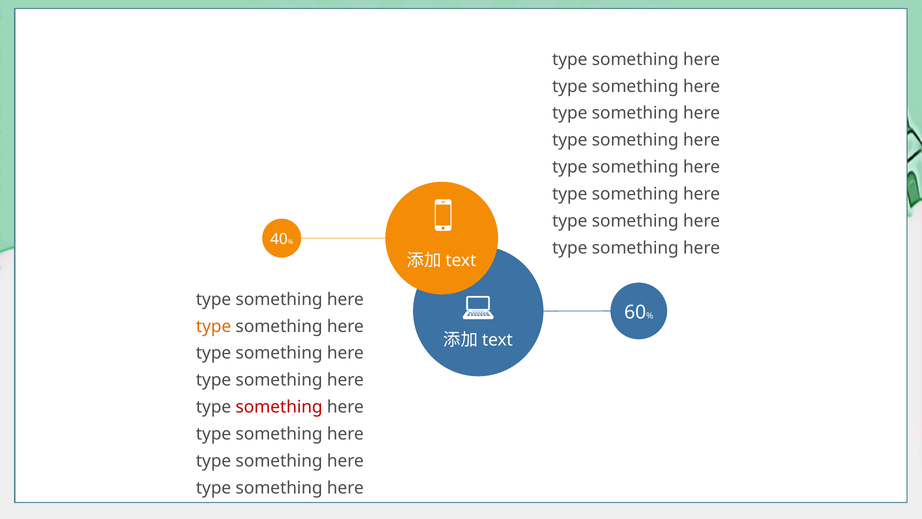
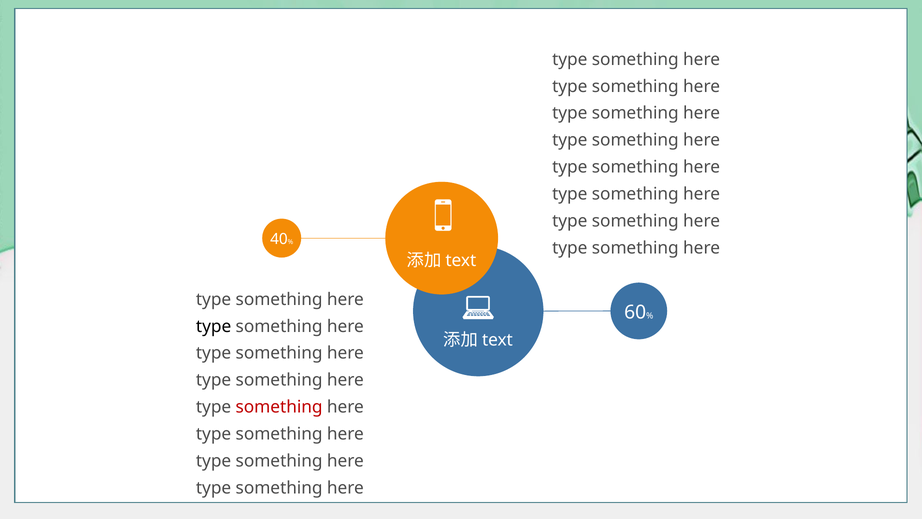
type colour: orange -> black (214, 326)
